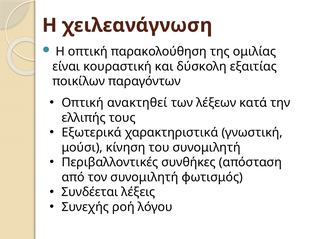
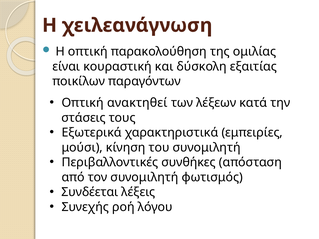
ελλιπής: ελλιπής -> στάσεις (84, 118)
γνωστική: γνωστική -> εμπειρίες (252, 133)
